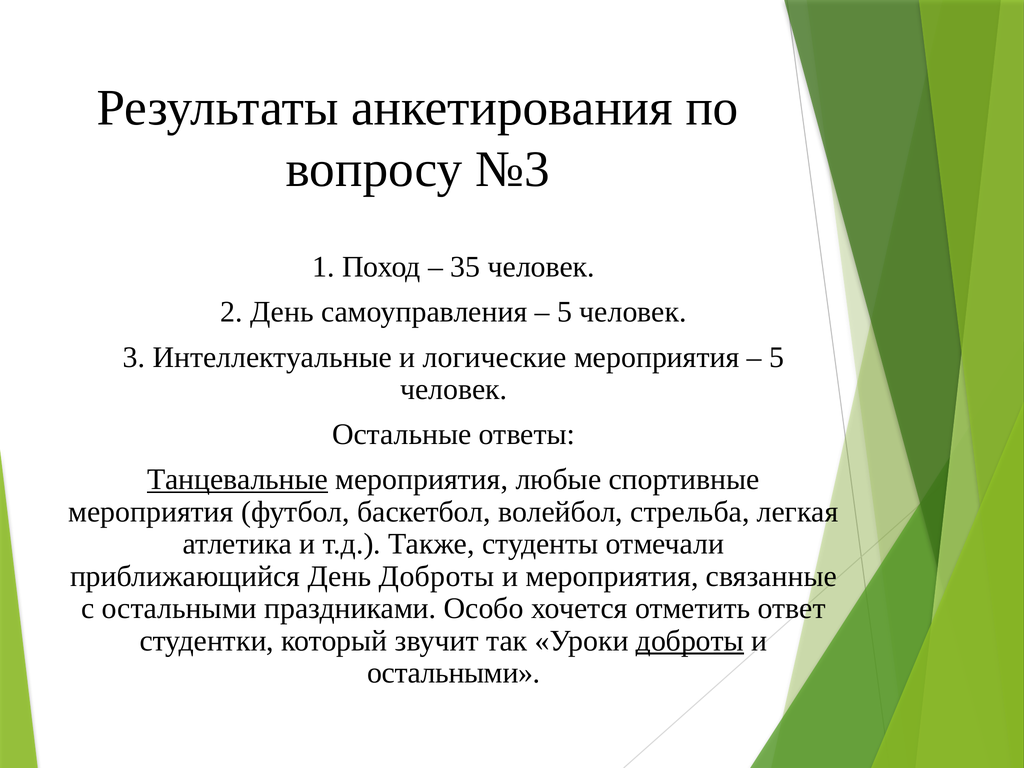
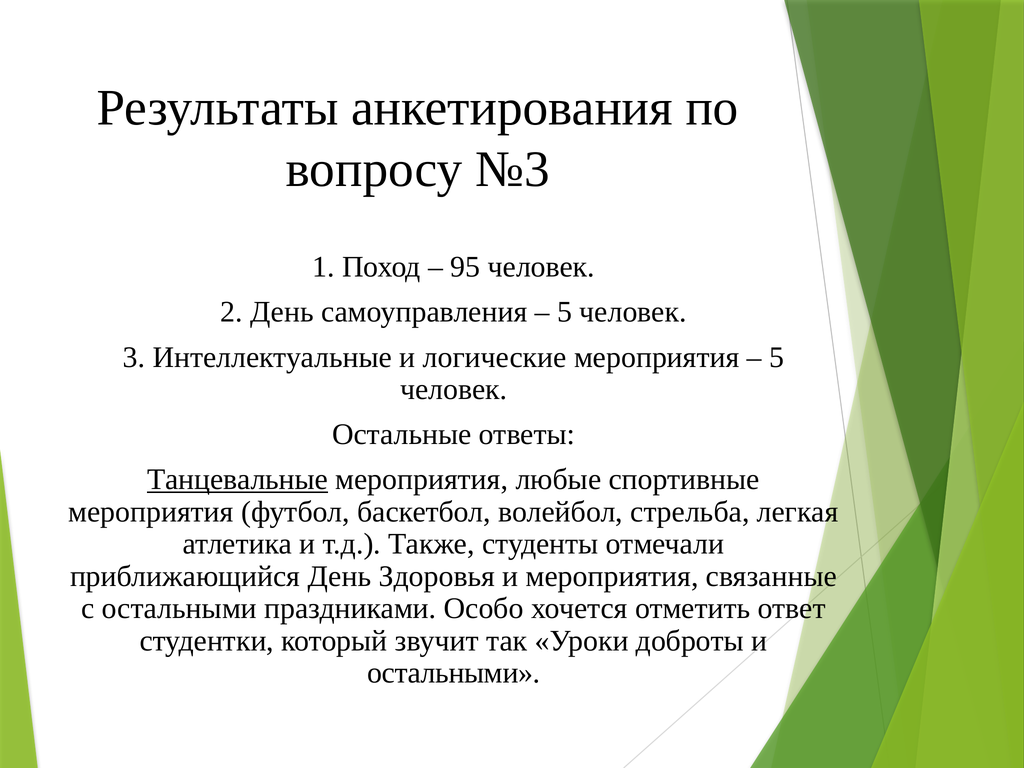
35: 35 -> 95 (465, 267)
День Доброты: Доброты -> Здоровья (437, 576)
доброты underline: present -> none (690, 641)
